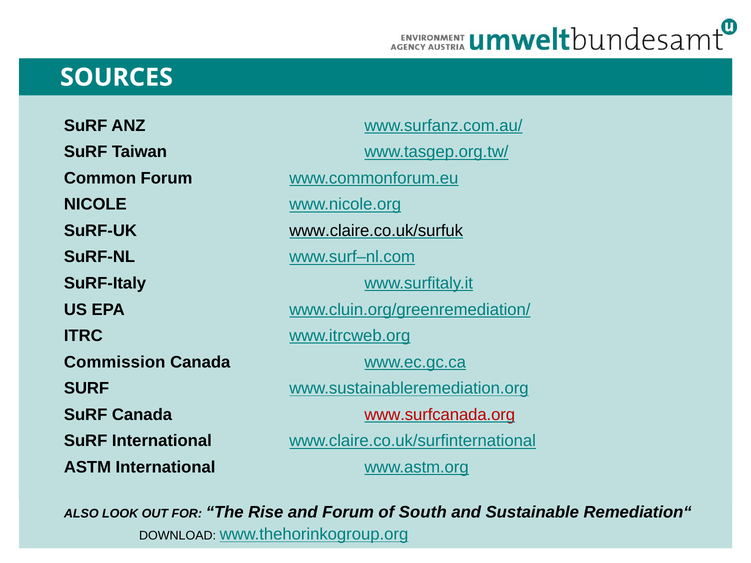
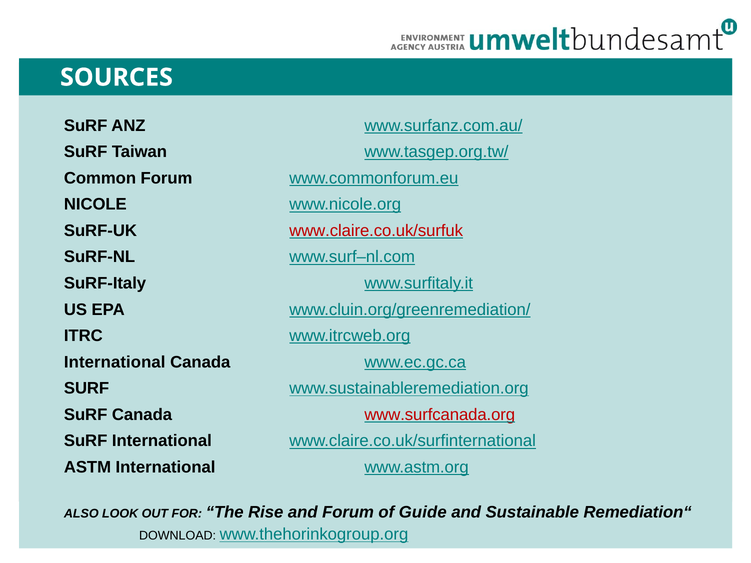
www.claire.co.uk/surfuk colour: black -> red (376, 231)
Commission: Commission -> International (115, 362)
South: South -> Guide (423, 512)
